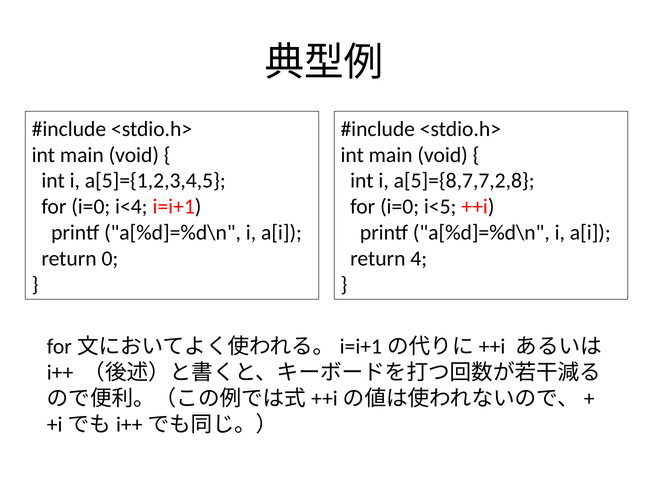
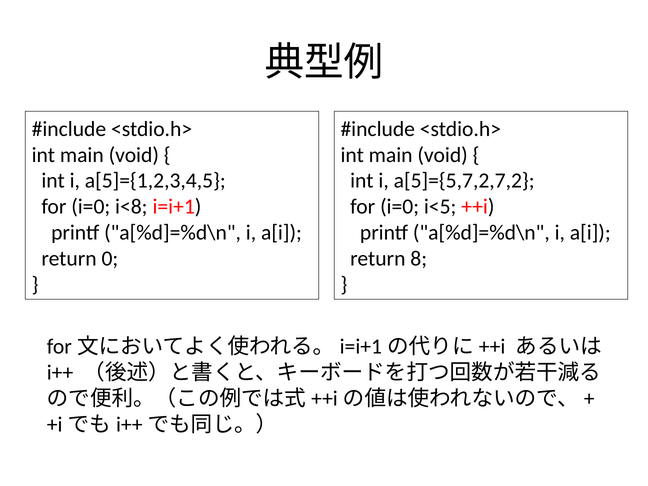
a[5]={8,7,7,2,8: a[5]={8,7,7,2,8 -> a[5]={5,7,2,7,2 (464, 181)
i<4: i<4 -> i<8 (131, 207)
4: 4 -> 8 (419, 259)
